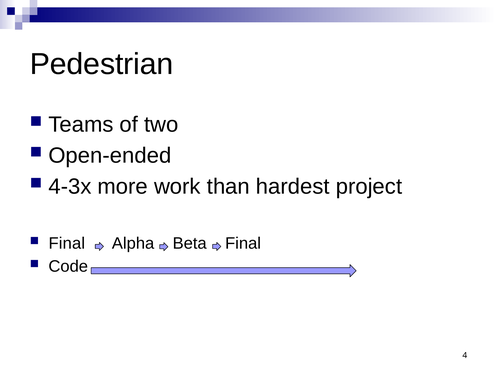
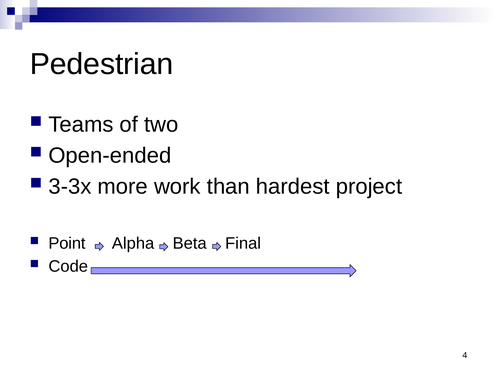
4-3x: 4-3x -> 3-3x (70, 187)
Final: Final -> Point (67, 244)
